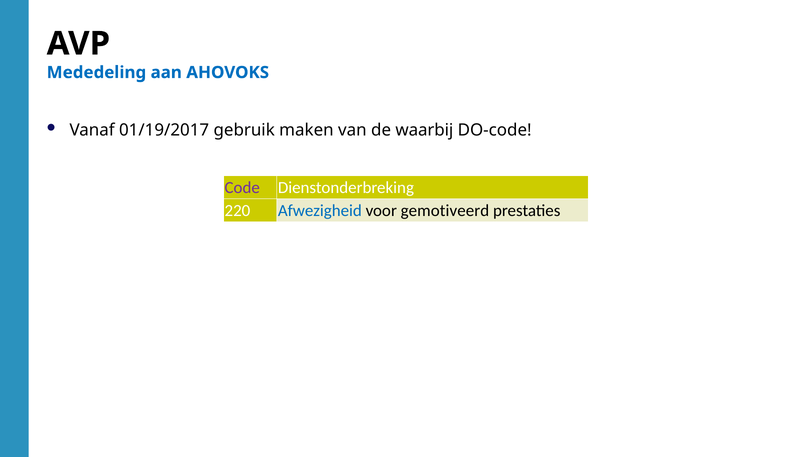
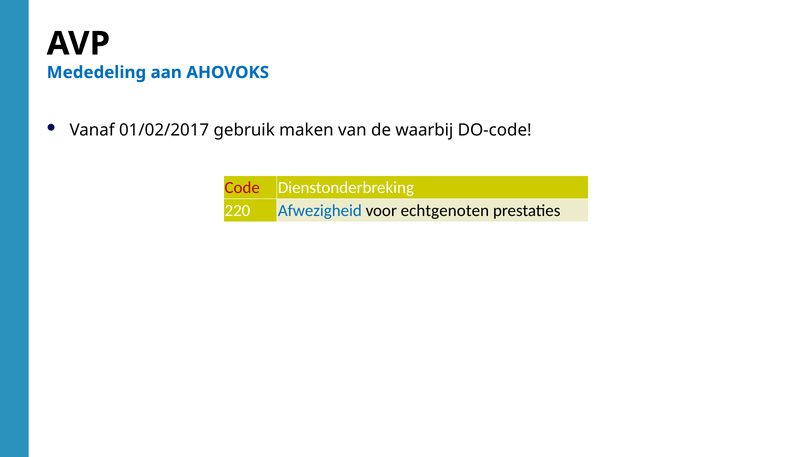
01/19/2017: 01/19/2017 -> 01/02/2017 (164, 130)
Code colour: purple -> red (242, 187)
gemotiveerd: gemotiveerd -> echtgenoten (445, 210)
